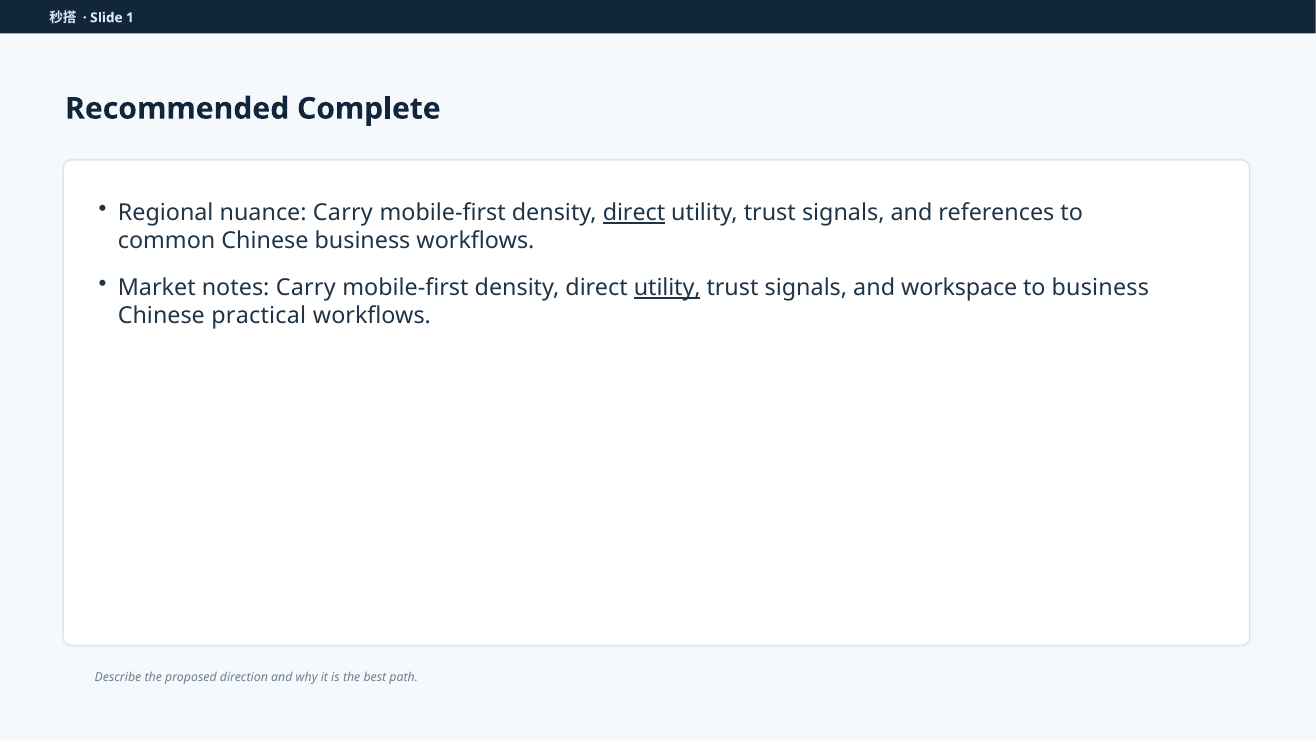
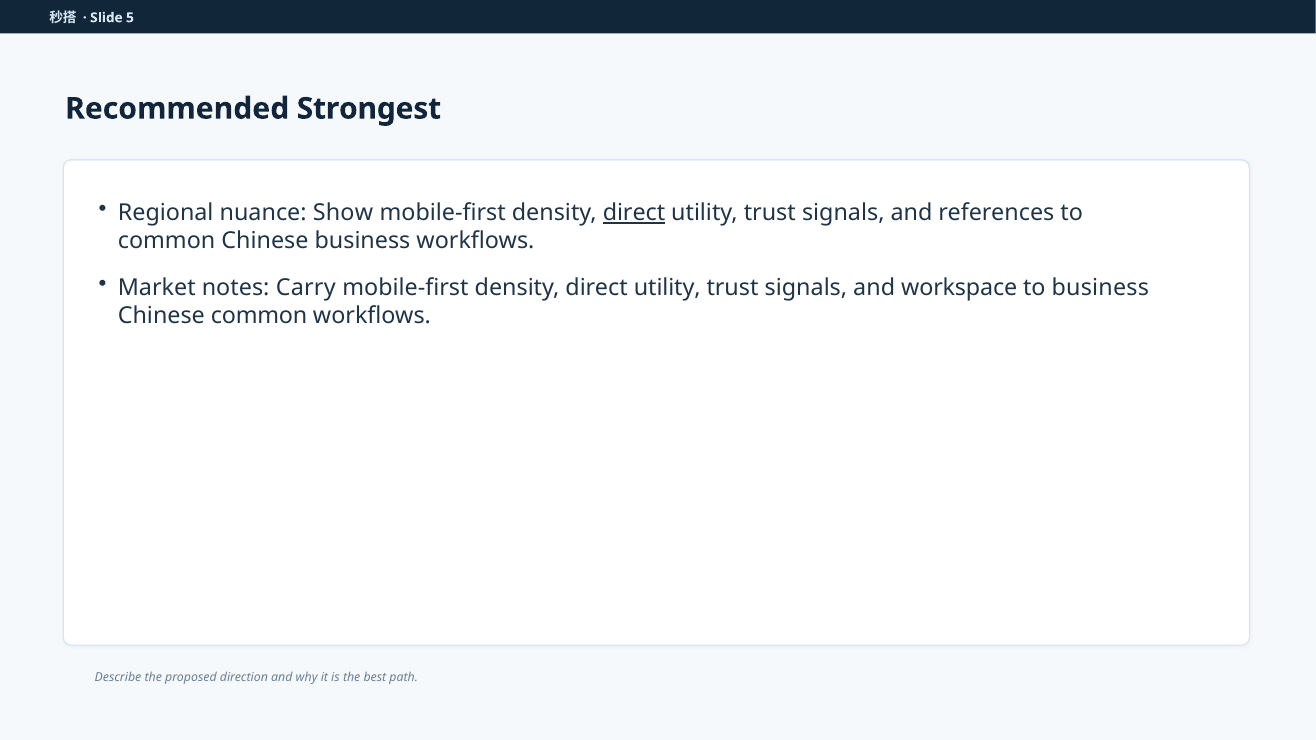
1: 1 -> 5 (130, 18)
Complete: Complete -> Strongest (369, 109)
nuance Carry: Carry -> Show (343, 213)
utility underline: present -> none (667, 288)
Chinese practical: practical -> common (259, 316)
